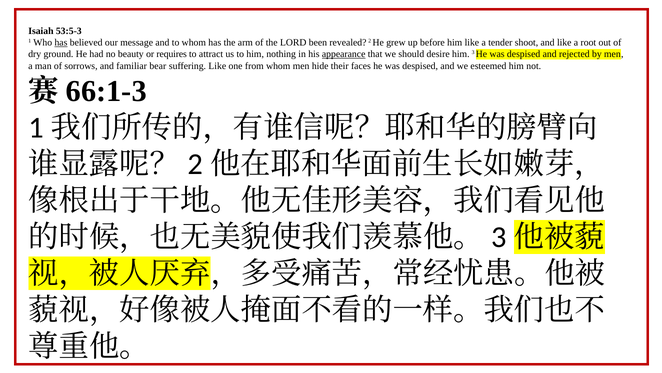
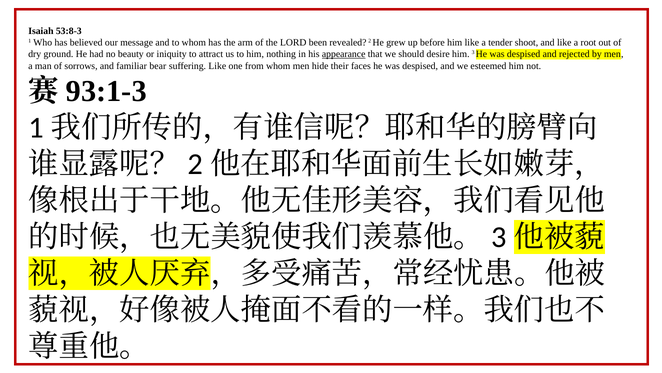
53:5-3: 53:5-3 -> 53:8-3 (69, 31)
has underline: present -> none (61, 43)
requires: requires -> iniquity (172, 54)
66:1-3: 66:1-3 -> 93:1-3 (106, 91)
